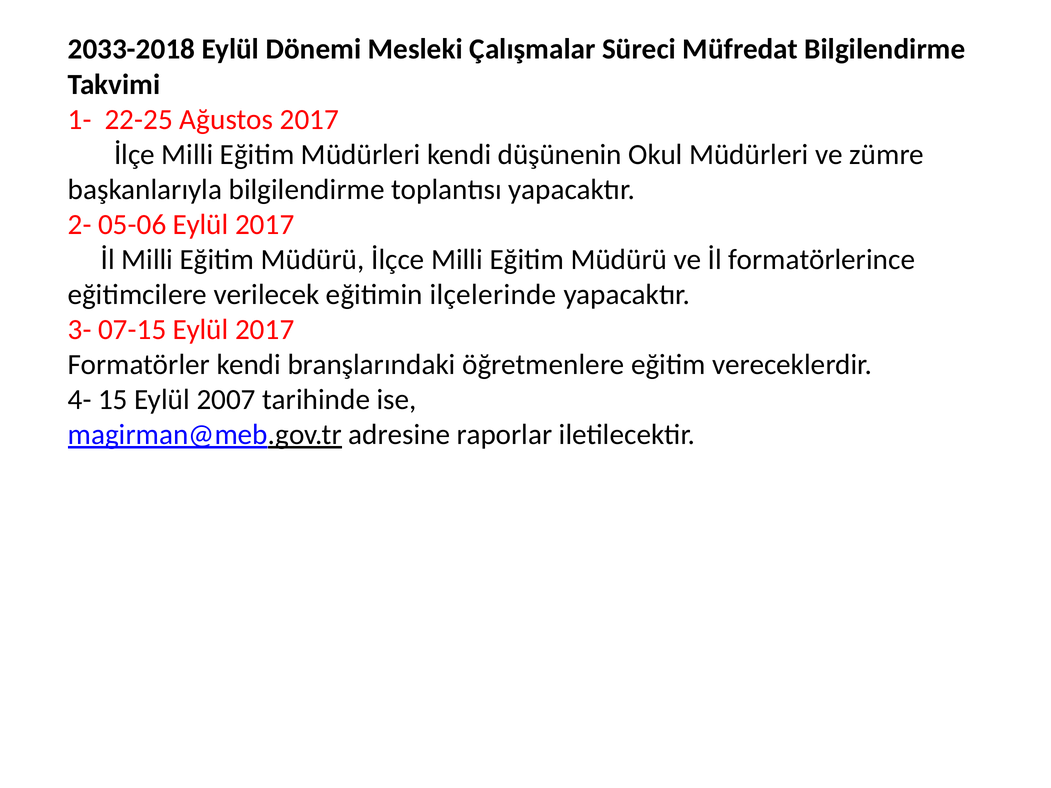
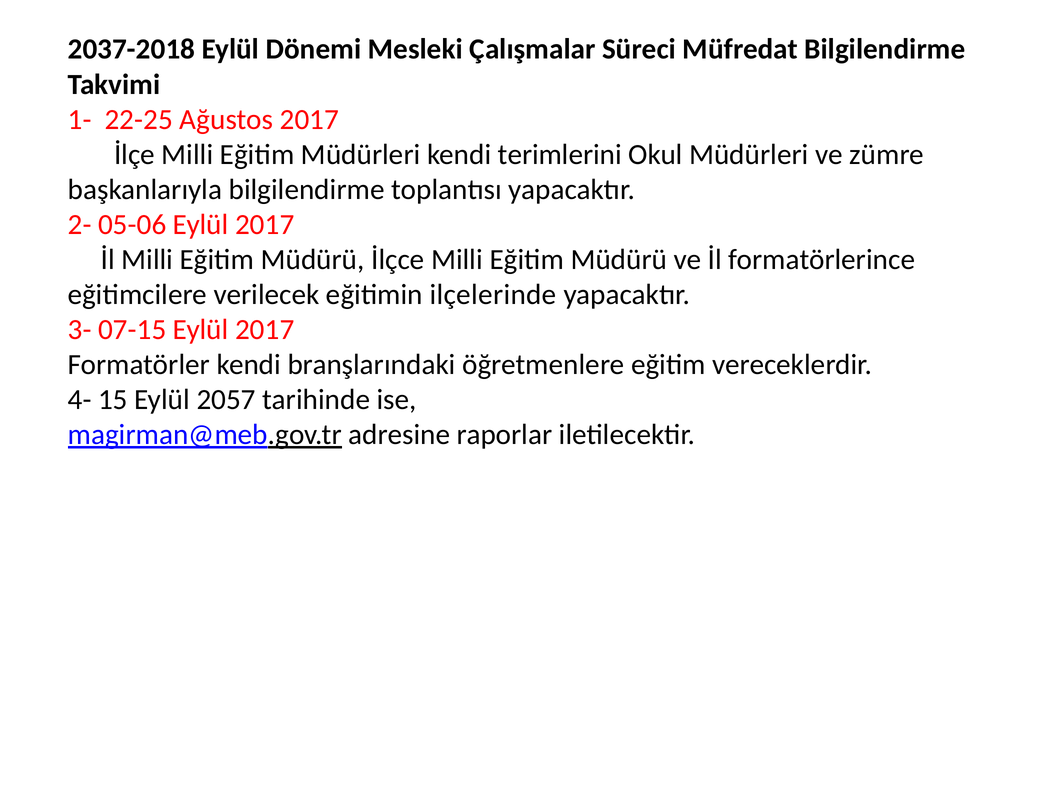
2033-2018: 2033-2018 -> 2037-2018 (131, 49)
düşünenin: düşünenin -> terimlerini (560, 155)
2007: 2007 -> 2057 (226, 400)
